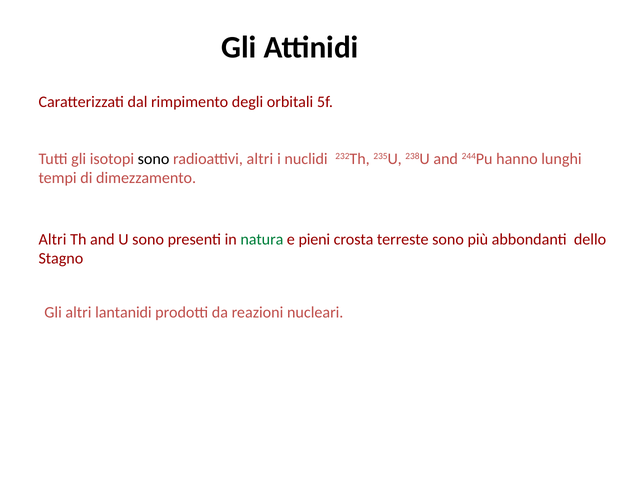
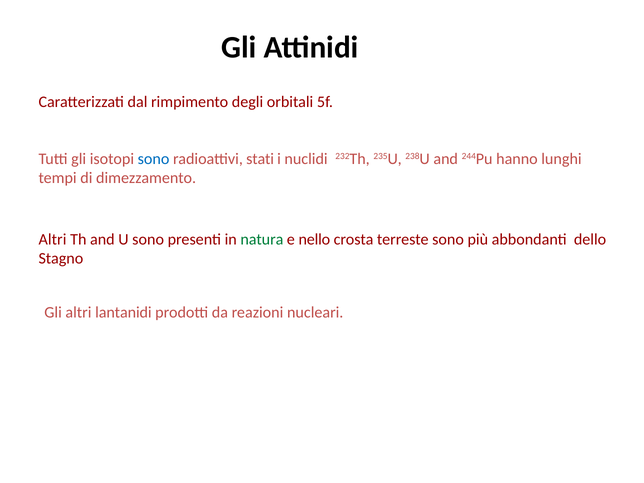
sono colour: black -> blue (154, 159)
radioattivi altri: altri -> stati (260, 159)
pieni: pieni -> nello (314, 239)
